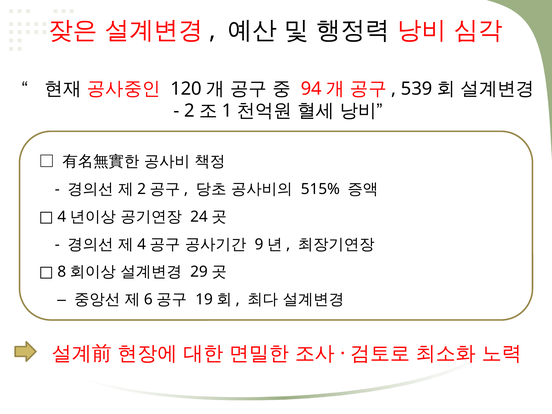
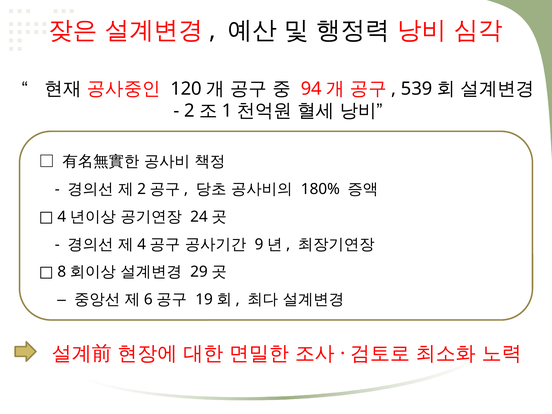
515%: 515% -> 180% (320, 189)
